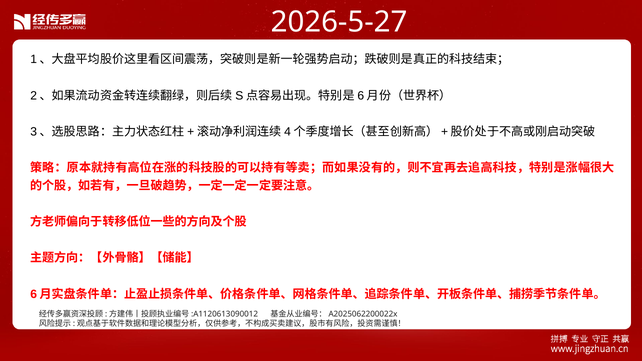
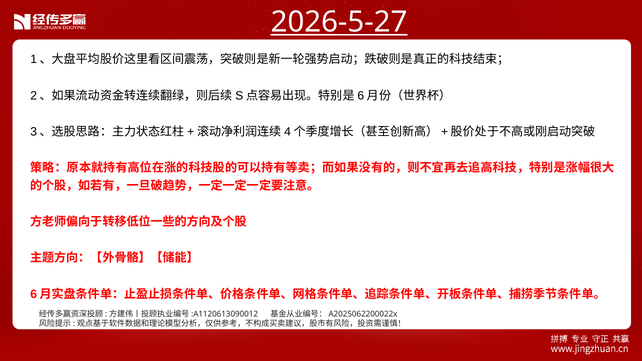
2026-5-27 underline: none -> present (339, 22)
